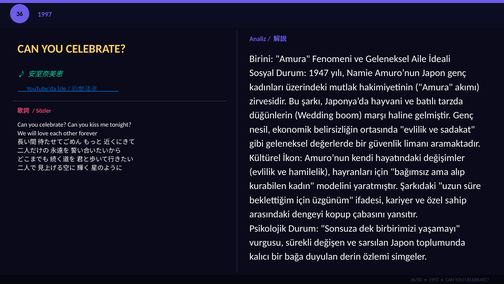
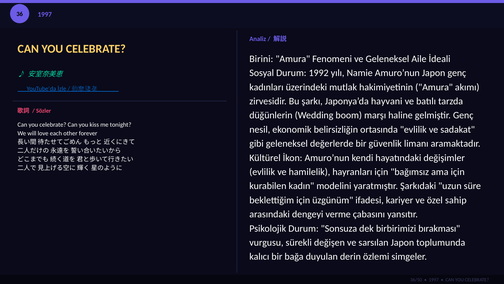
1947: 1947 -> 1992 (319, 73)
ama alıp: alıp -> için (458, 172)
kopup: kopup -> verme (338, 214)
yaşamayı: yaşamayı -> bırakması (439, 228)
